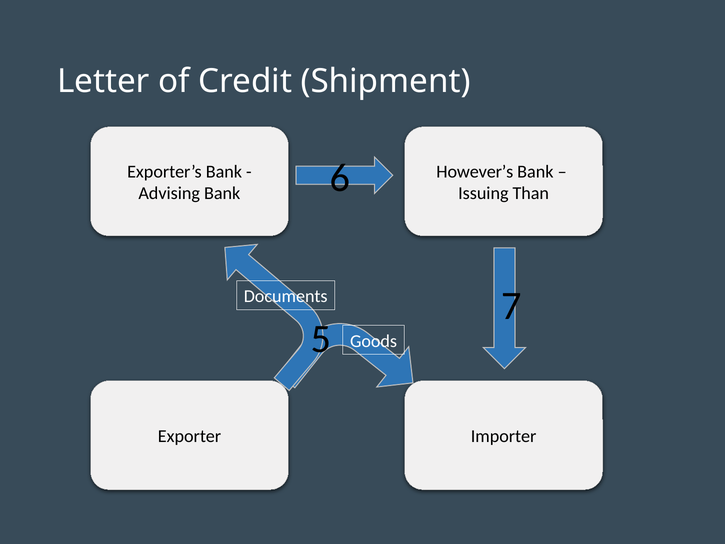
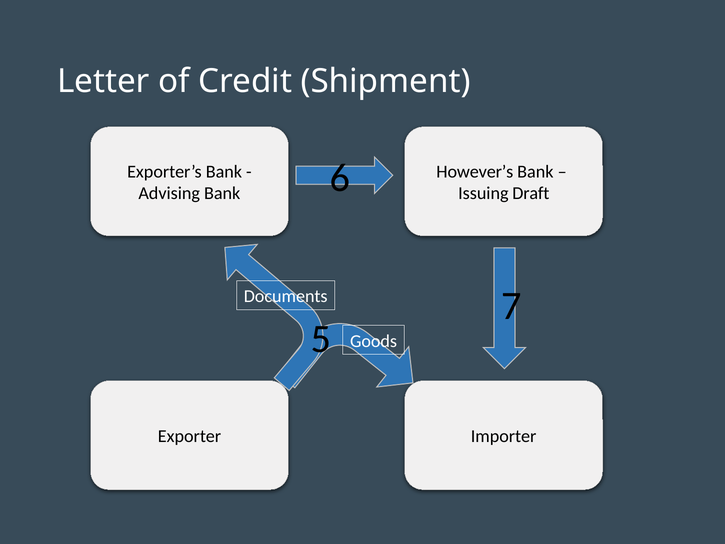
Than: Than -> Draft (531, 193)
